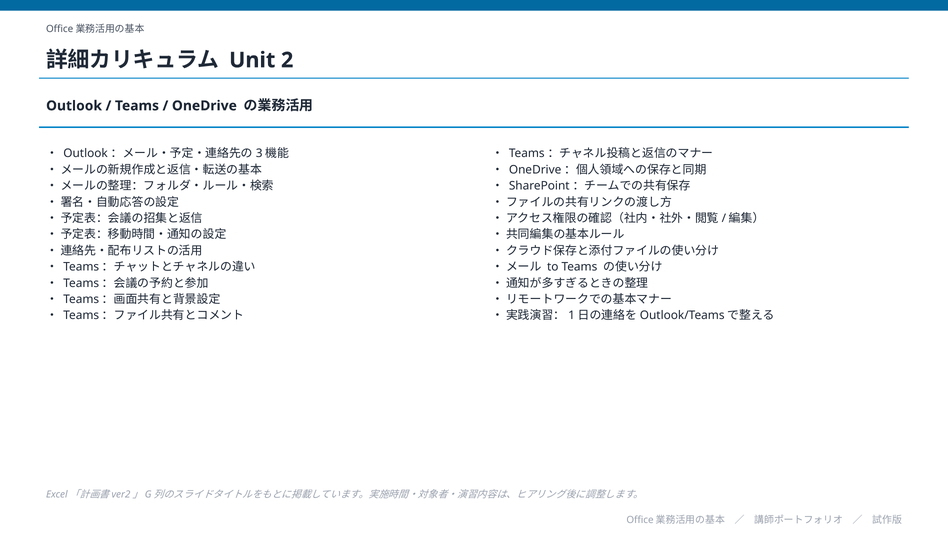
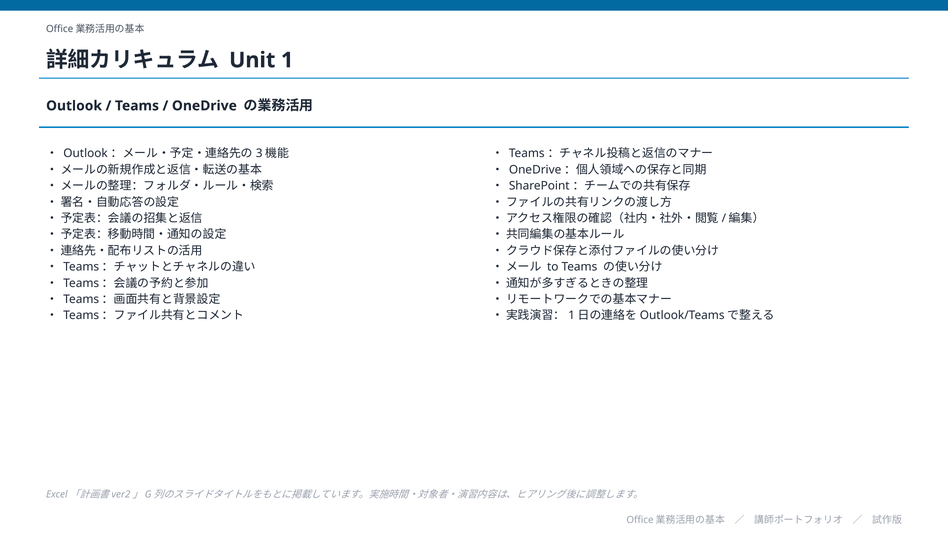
2: 2 -> 1 (287, 60)
